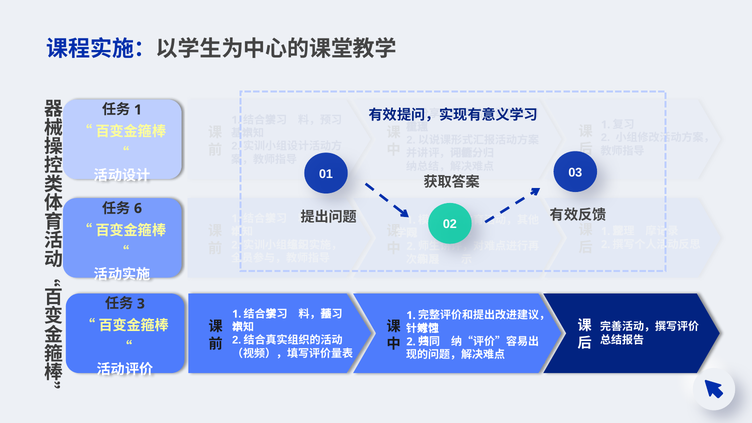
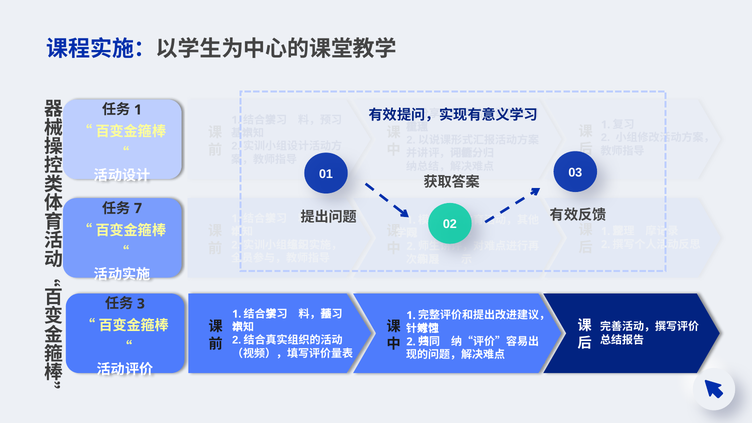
6: 6 -> 7 (138, 208)
